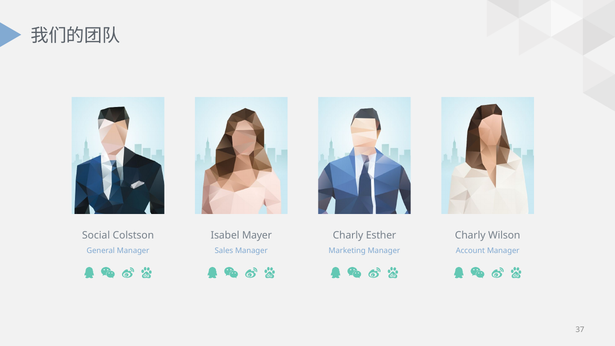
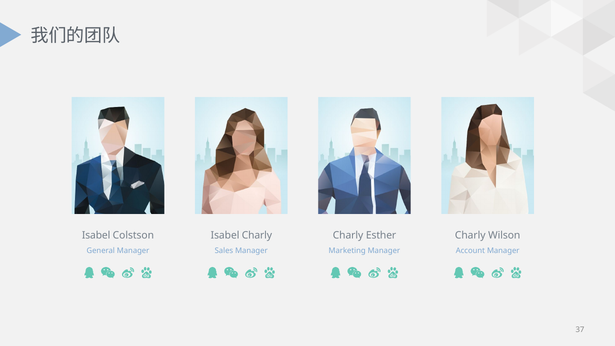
Social: Social -> Isabel (96, 235)
Isabel Mayer: Mayer -> Charly (257, 235)
